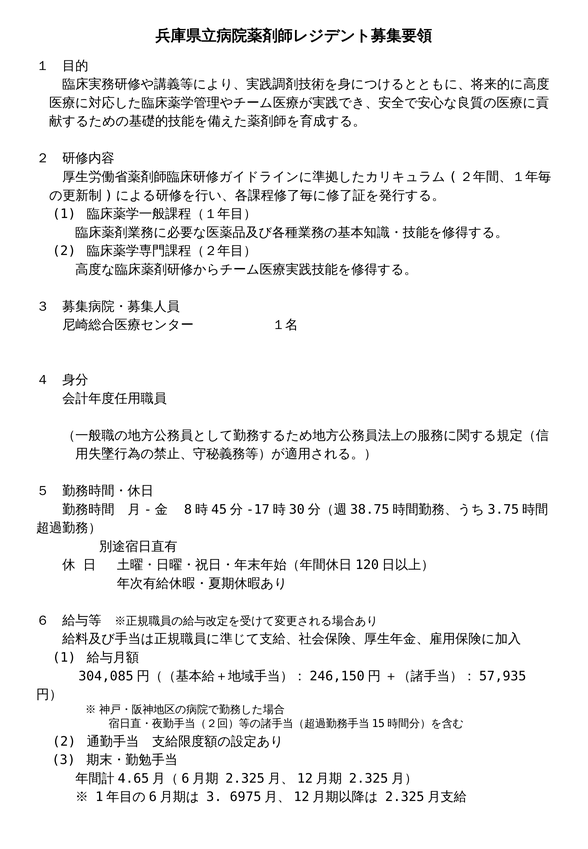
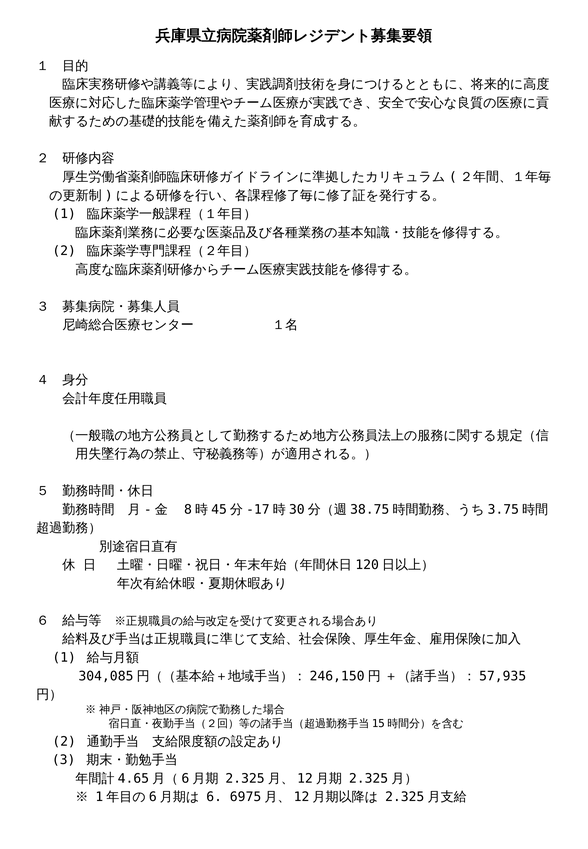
3: 3 -> 6 (214, 797)
